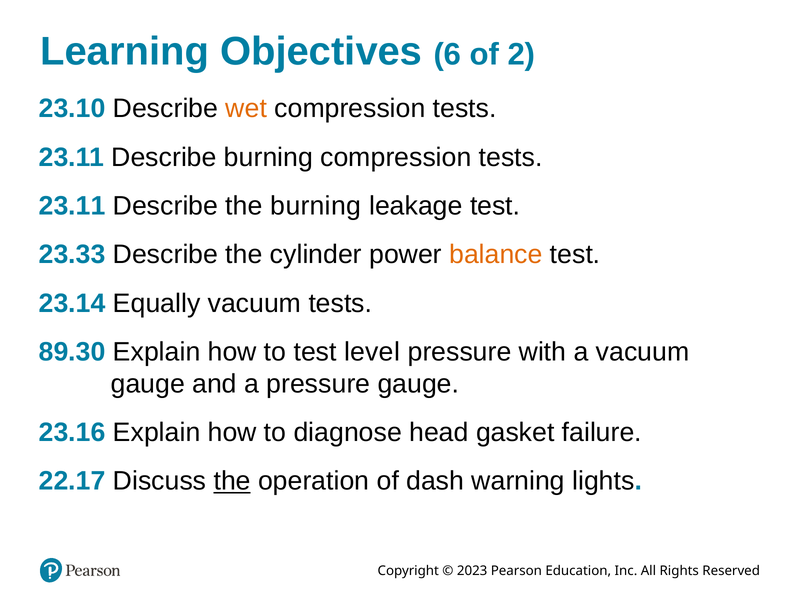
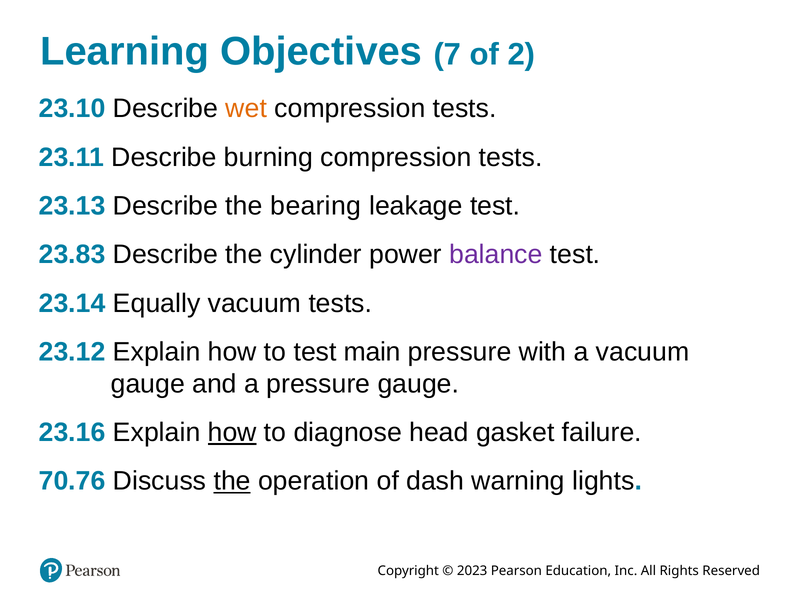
6: 6 -> 7 (447, 54)
23.11: 23.11 -> 23.13 (72, 206)
the burning: burning -> bearing (316, 206)
23.33: 23.33 -> 23.83 (72, 255)
balance colour: orange -> purple (496, 255)
89.30: 89.30 -> 23.12 (72, 352)
level: level -> main (372, 352)
how underline: none -> present (232, 433)
22.17: 22.17 -> 70.76 (72, 481)
